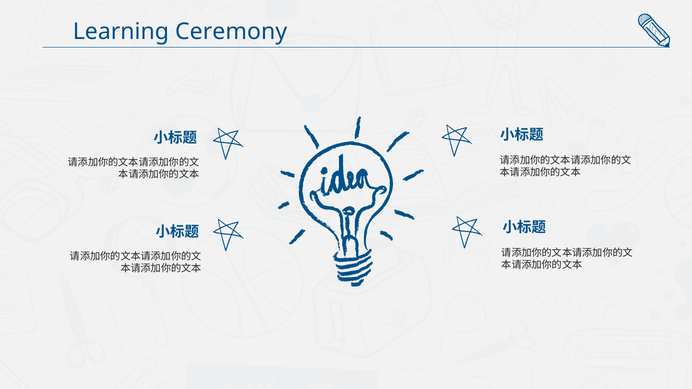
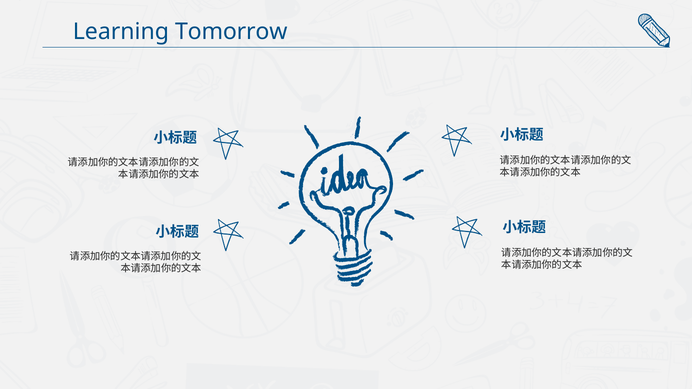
Ceremony: Ceremony -> Tomorrow (231, 31)
